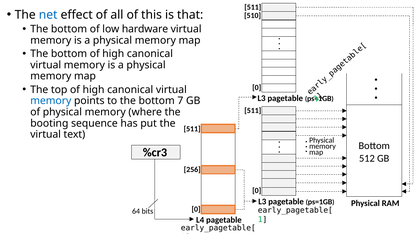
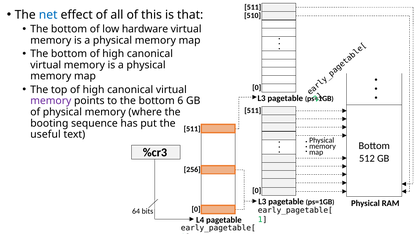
memory colour: blue -> purple (51, 101)
7: 7 -> 6 (180, 101)
virtual: virtual -> useful (45, 134)
